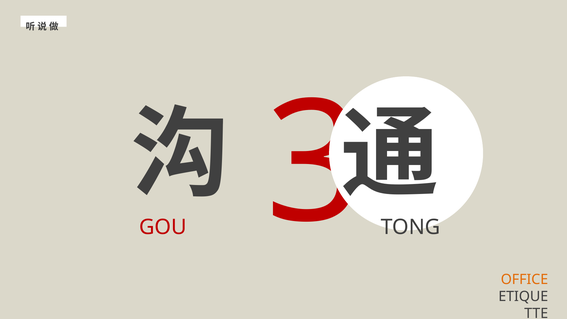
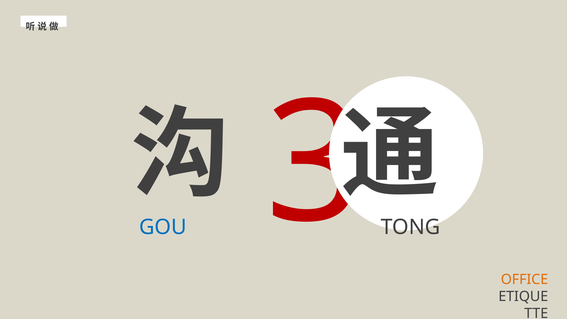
GOU colour: red -> blue (163, 227)
